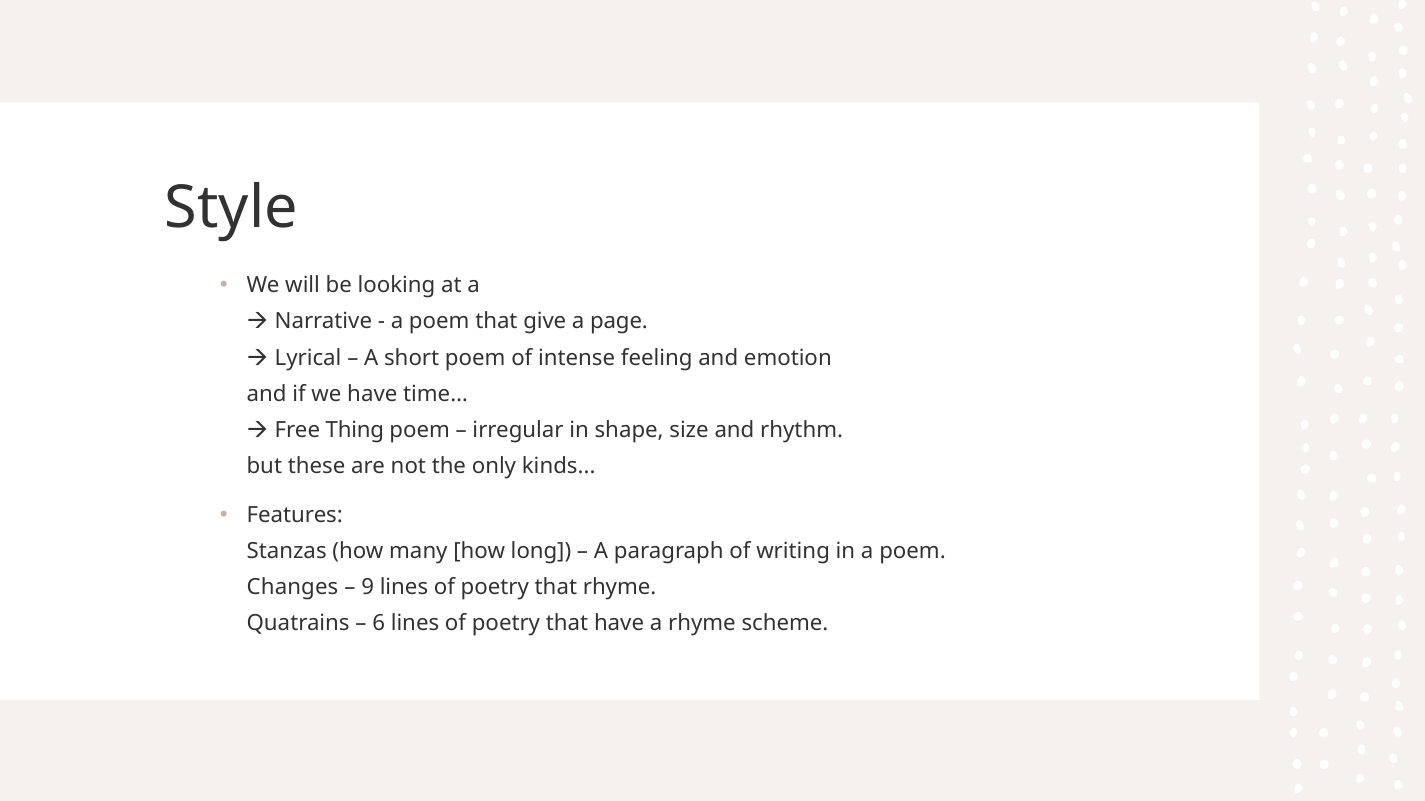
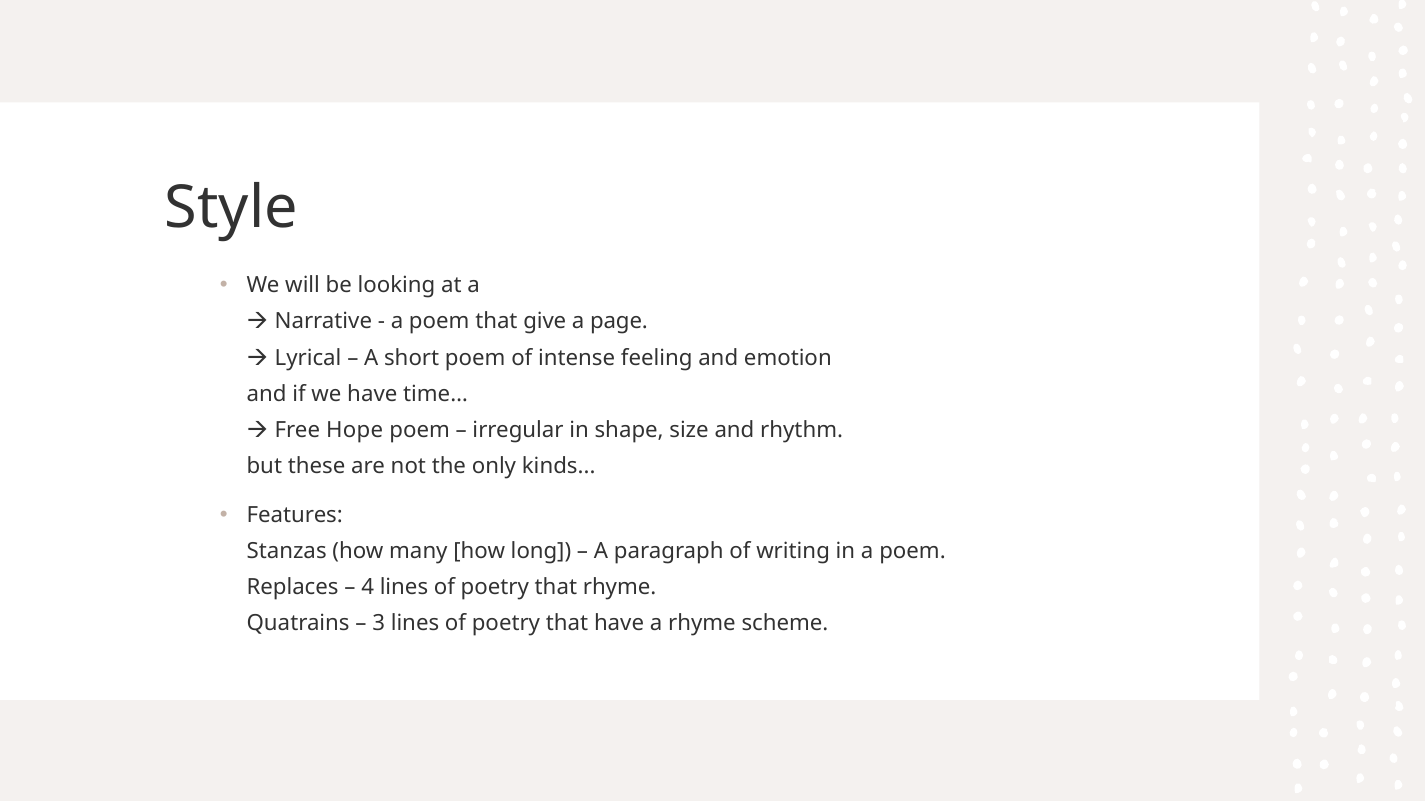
Thing: Thing -> Hope (355, 430)
Changes: Changes -> Replaces (293, 588)
9: 9 -> 4 (368, 588)
6: 6 -> 3 (379, 624)
